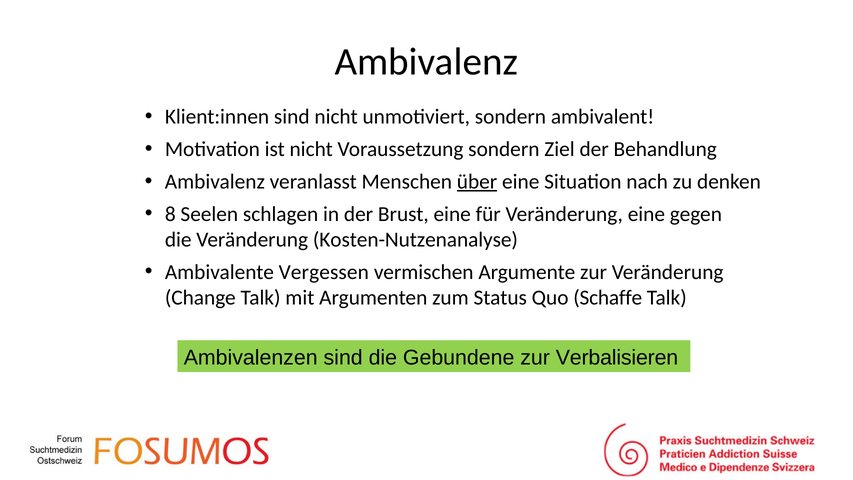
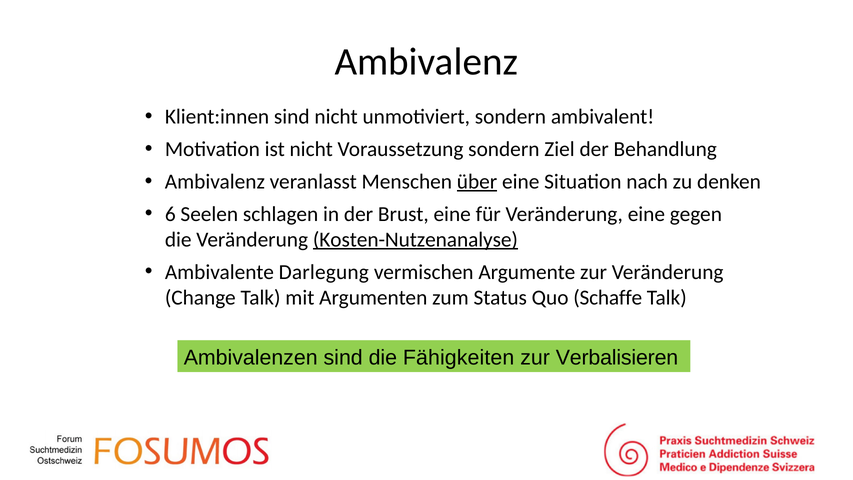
8: 8 -> 6 (170, 214)
Kosten-Nutzenanalyse underline: none -> present (415, 239)
Vergessen: Vergessen -> Darlegung (324, 272)
Gebundene: Gebundene -> Fähigkeiten (459, 357)
